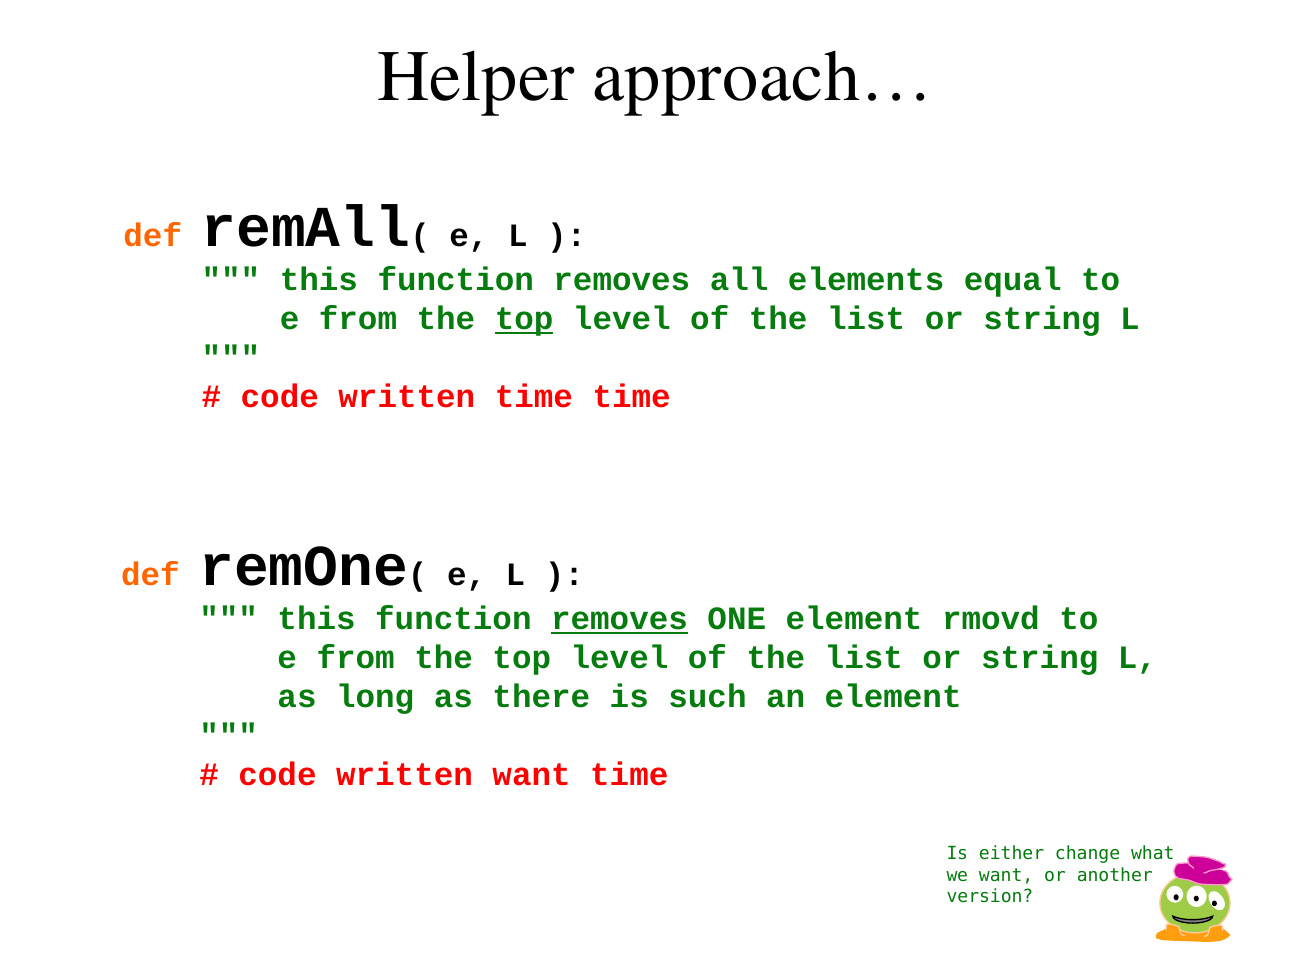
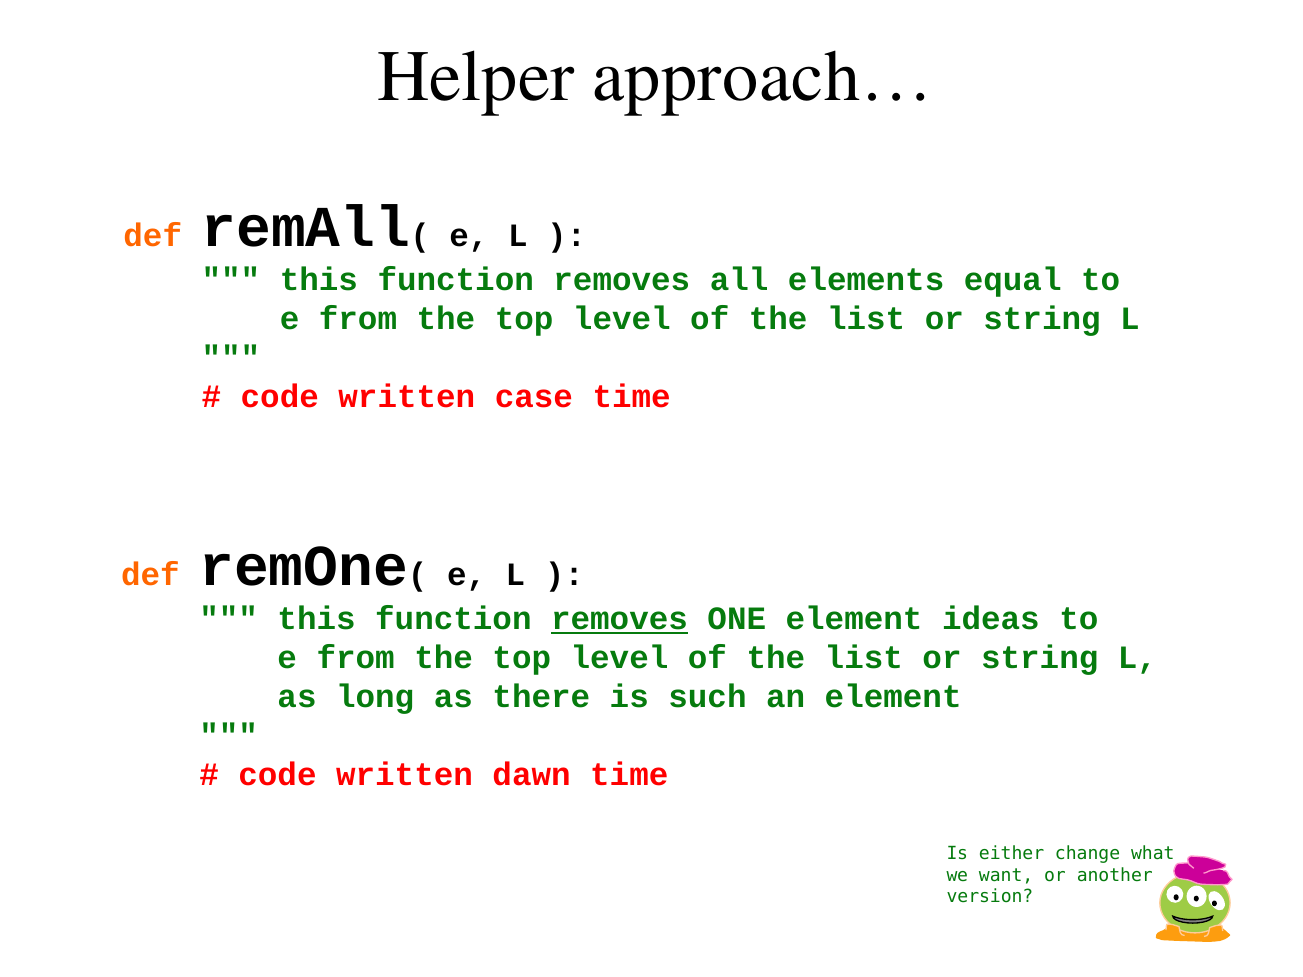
top underline: present -> none (524, 319)
written time: time -> case (534, 397)
rmovd: rmovd -> ideas (991, 619)
written want: want -> dawn (532, 775)
